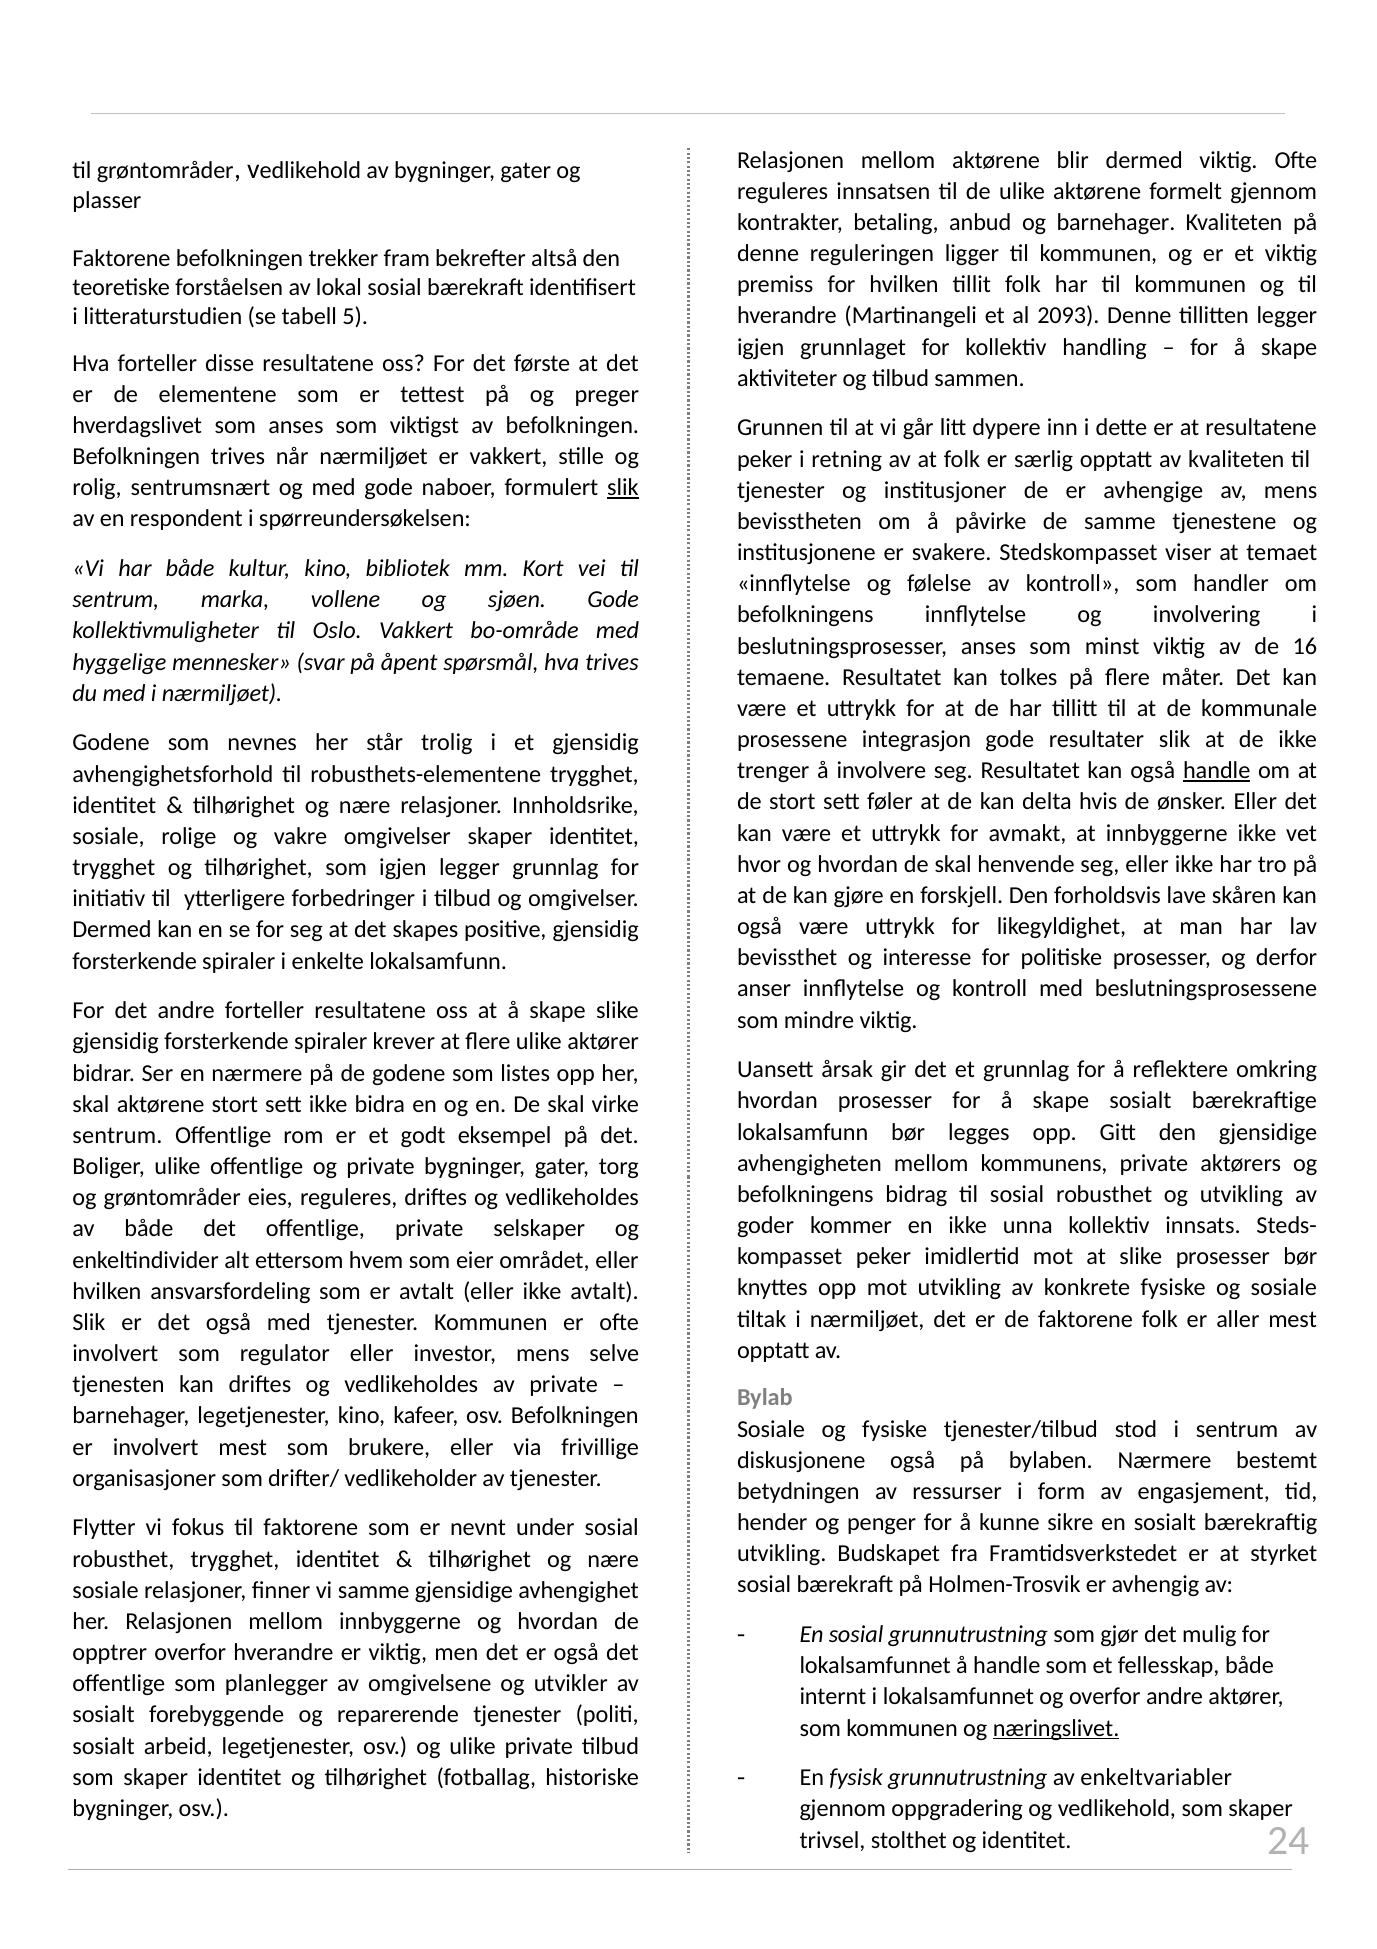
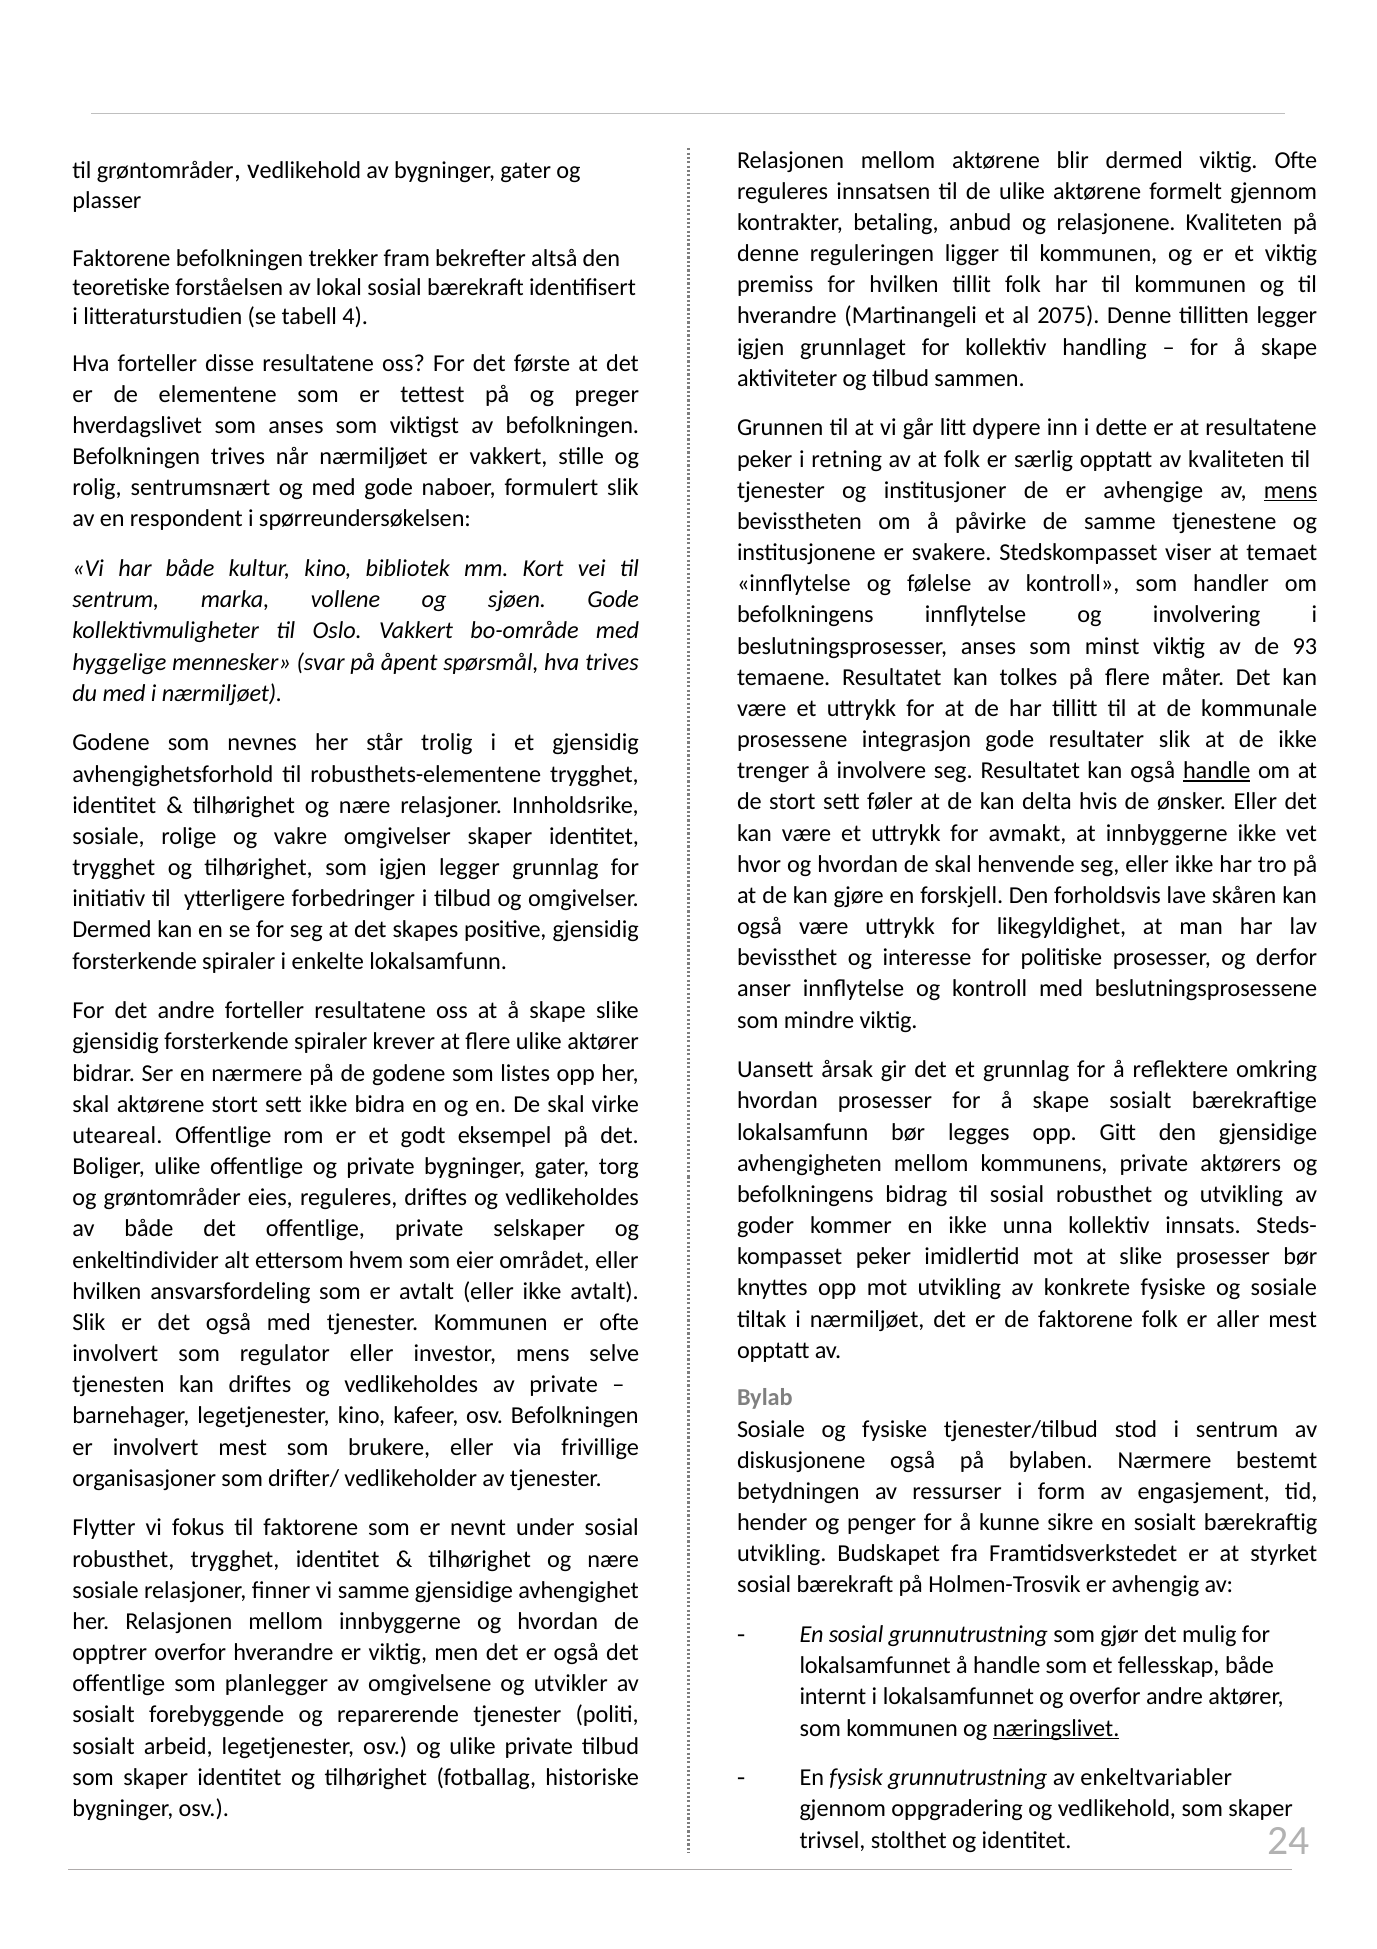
og barnehager: barnehager -> relasjonene (1116, 222)
2093: 2093 -> 2075 (1068, 316)
5: 5 -> 4 (355, 317)
slik underline: present -> none (623, 488)
mens underline: none -> present (1291, 490)
16: 16 -> 93 (1305, 646)
sentrum: sentrum -> uteareal (117, 1135)
